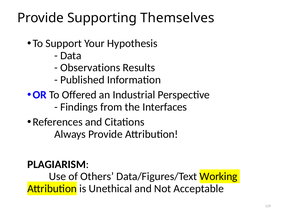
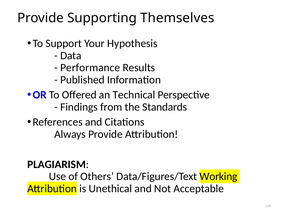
Observations: Observations -> Performance (90, 68)
Industrial: Industrial -> Technical (134, 95)
Interfaces: Interfaces -> Standards (165, 107)
